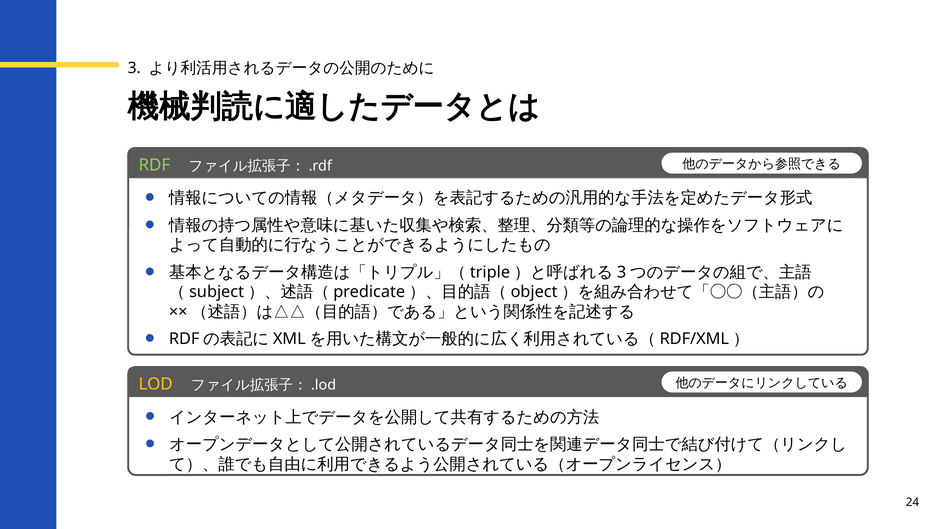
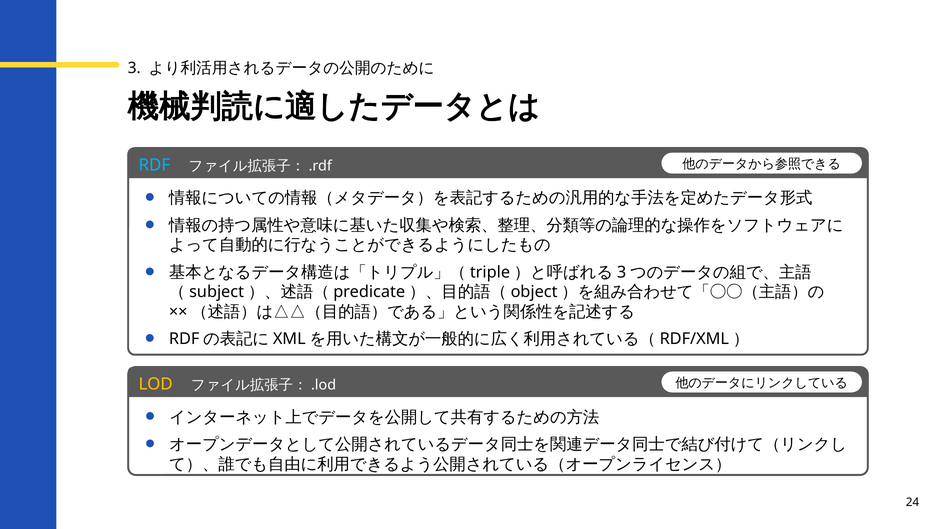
RDF colour: light green -> light blue (154, 165)
